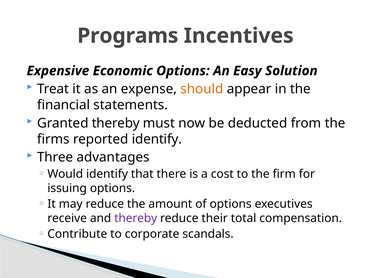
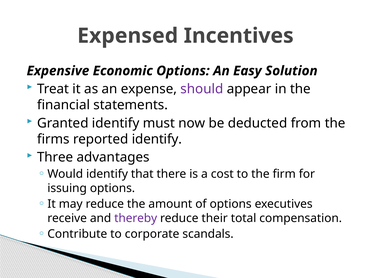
Programs: Programs -> Expensed (128, 36)
should colour: orange -> purple (202, 89)
Granted thereby: thereby -> identify (116, 123)
